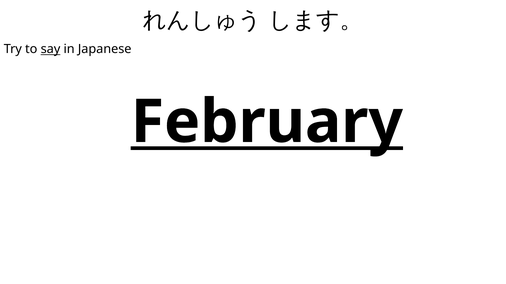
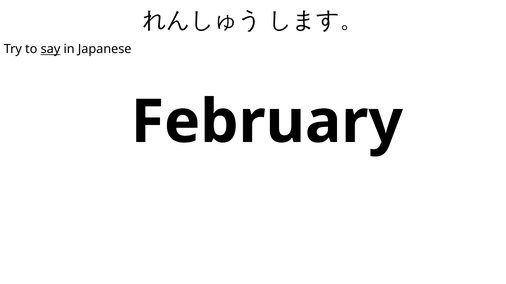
February underline: present -> none (267, 122)
